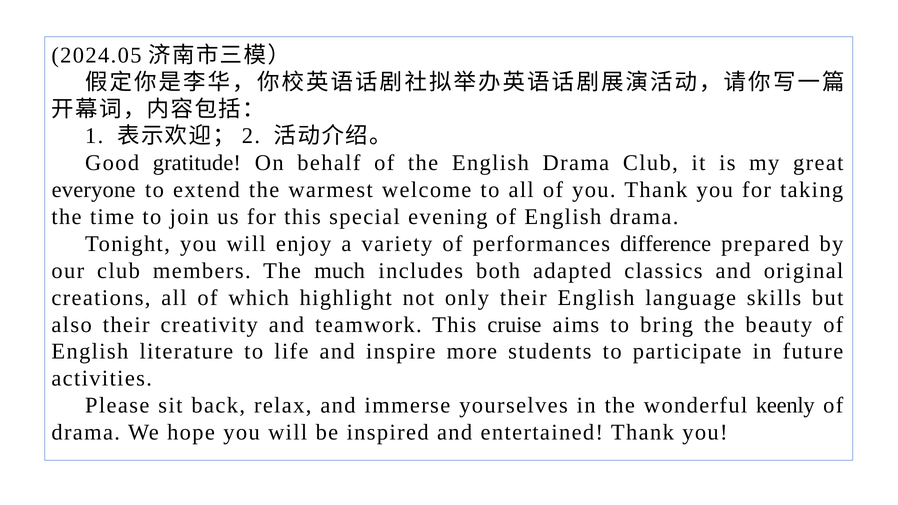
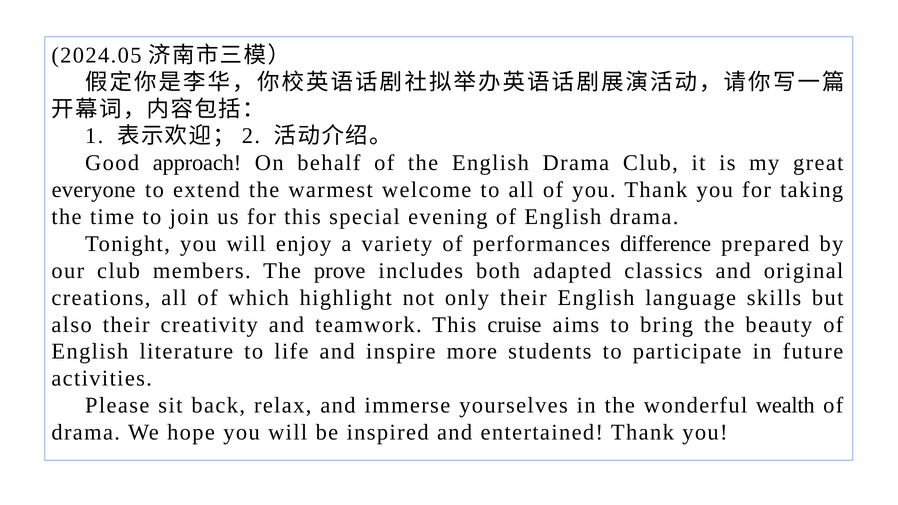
gratitude: gratitude -> approach (197, 163)
much: much -> prove (340, 271)
keenly: keenly -> wealth (785, 406)
